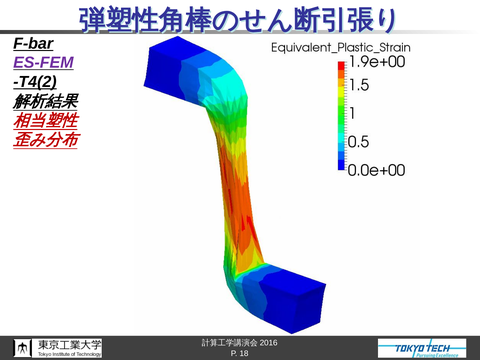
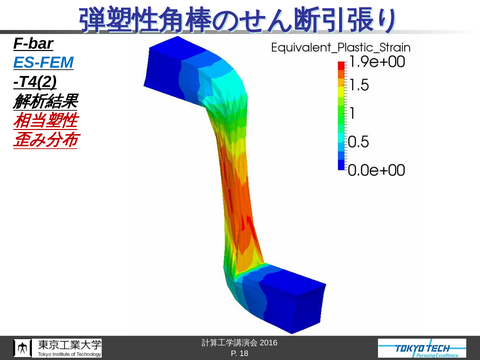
ES-FEM colour: purple -> blue (43, 63)
